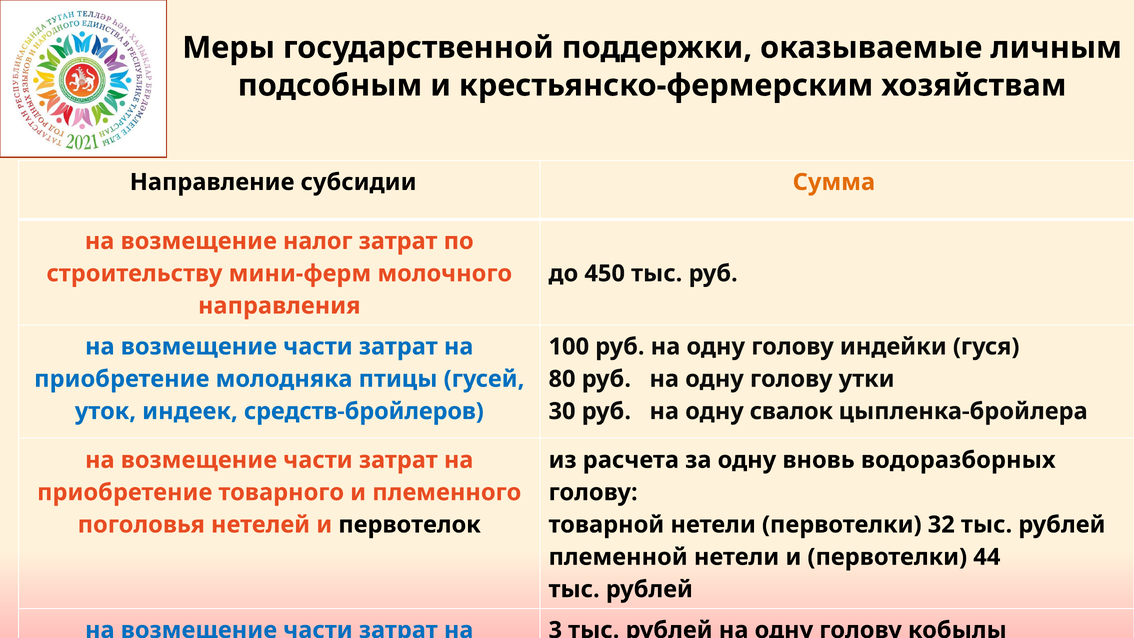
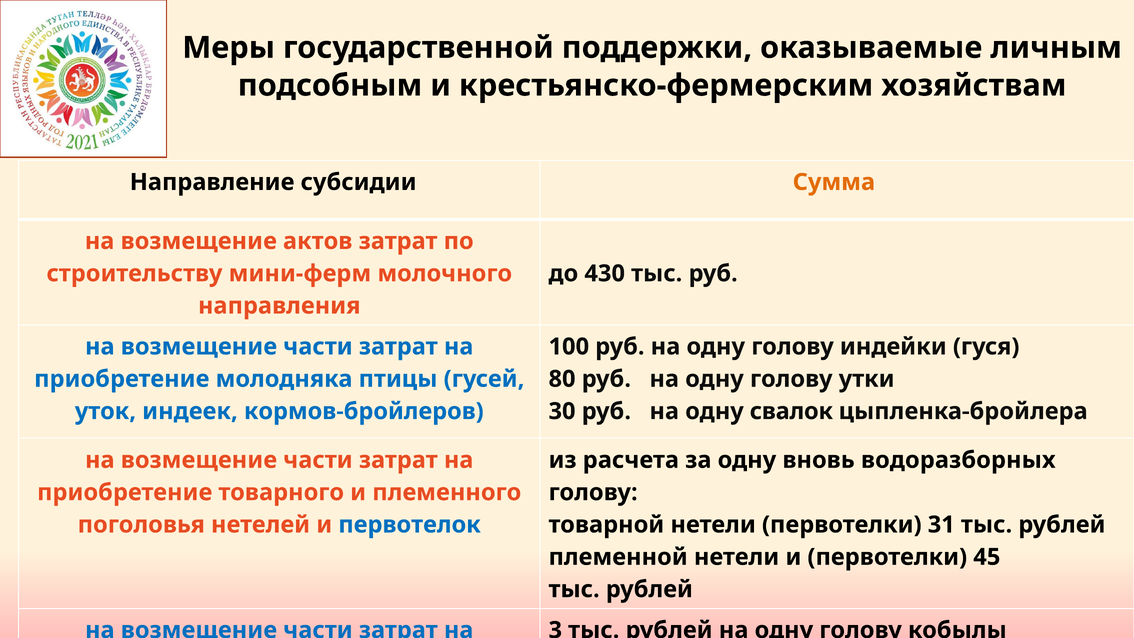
налог: налог -> актов (318, 241)
450: 450 -> 430 (605, 273)
средств-бройлеров: средств-бройлеров -> кормов-бройлеров (364, 411)
первотелок colour: black -> blue (410, 525)
32: 32 -> 31 (941, 525)
44: 44 -> 45 (987, 557)
